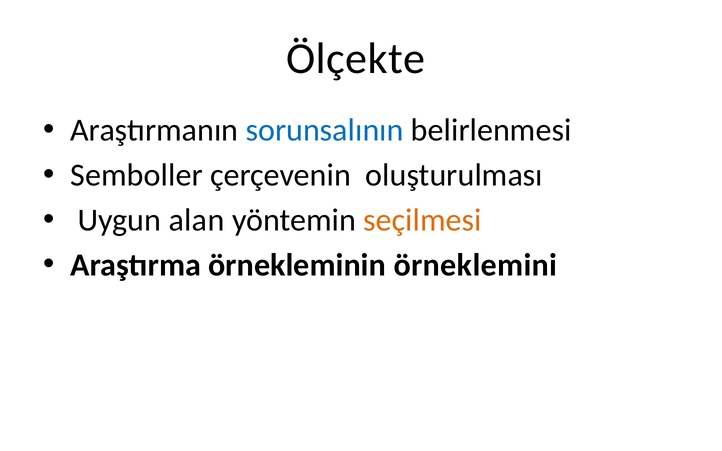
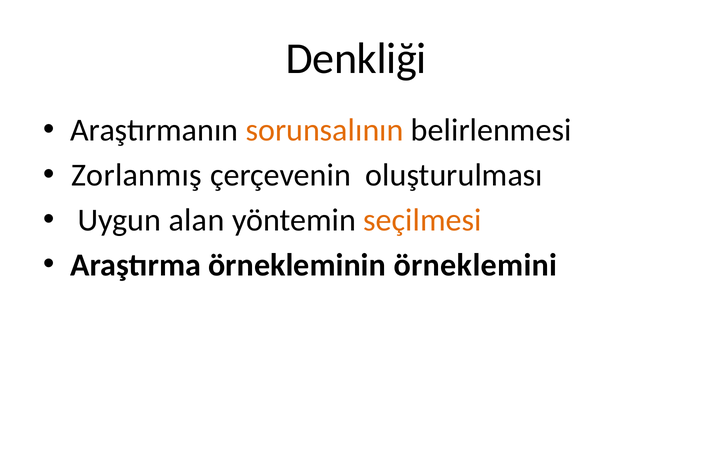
Ölçekte: Ölçekte -> Denkliği (356, 59)
sorunsalının colour: blue -> orange (325, 130)
Semboller: Semboller -> Zorlanmış (136, 175)
